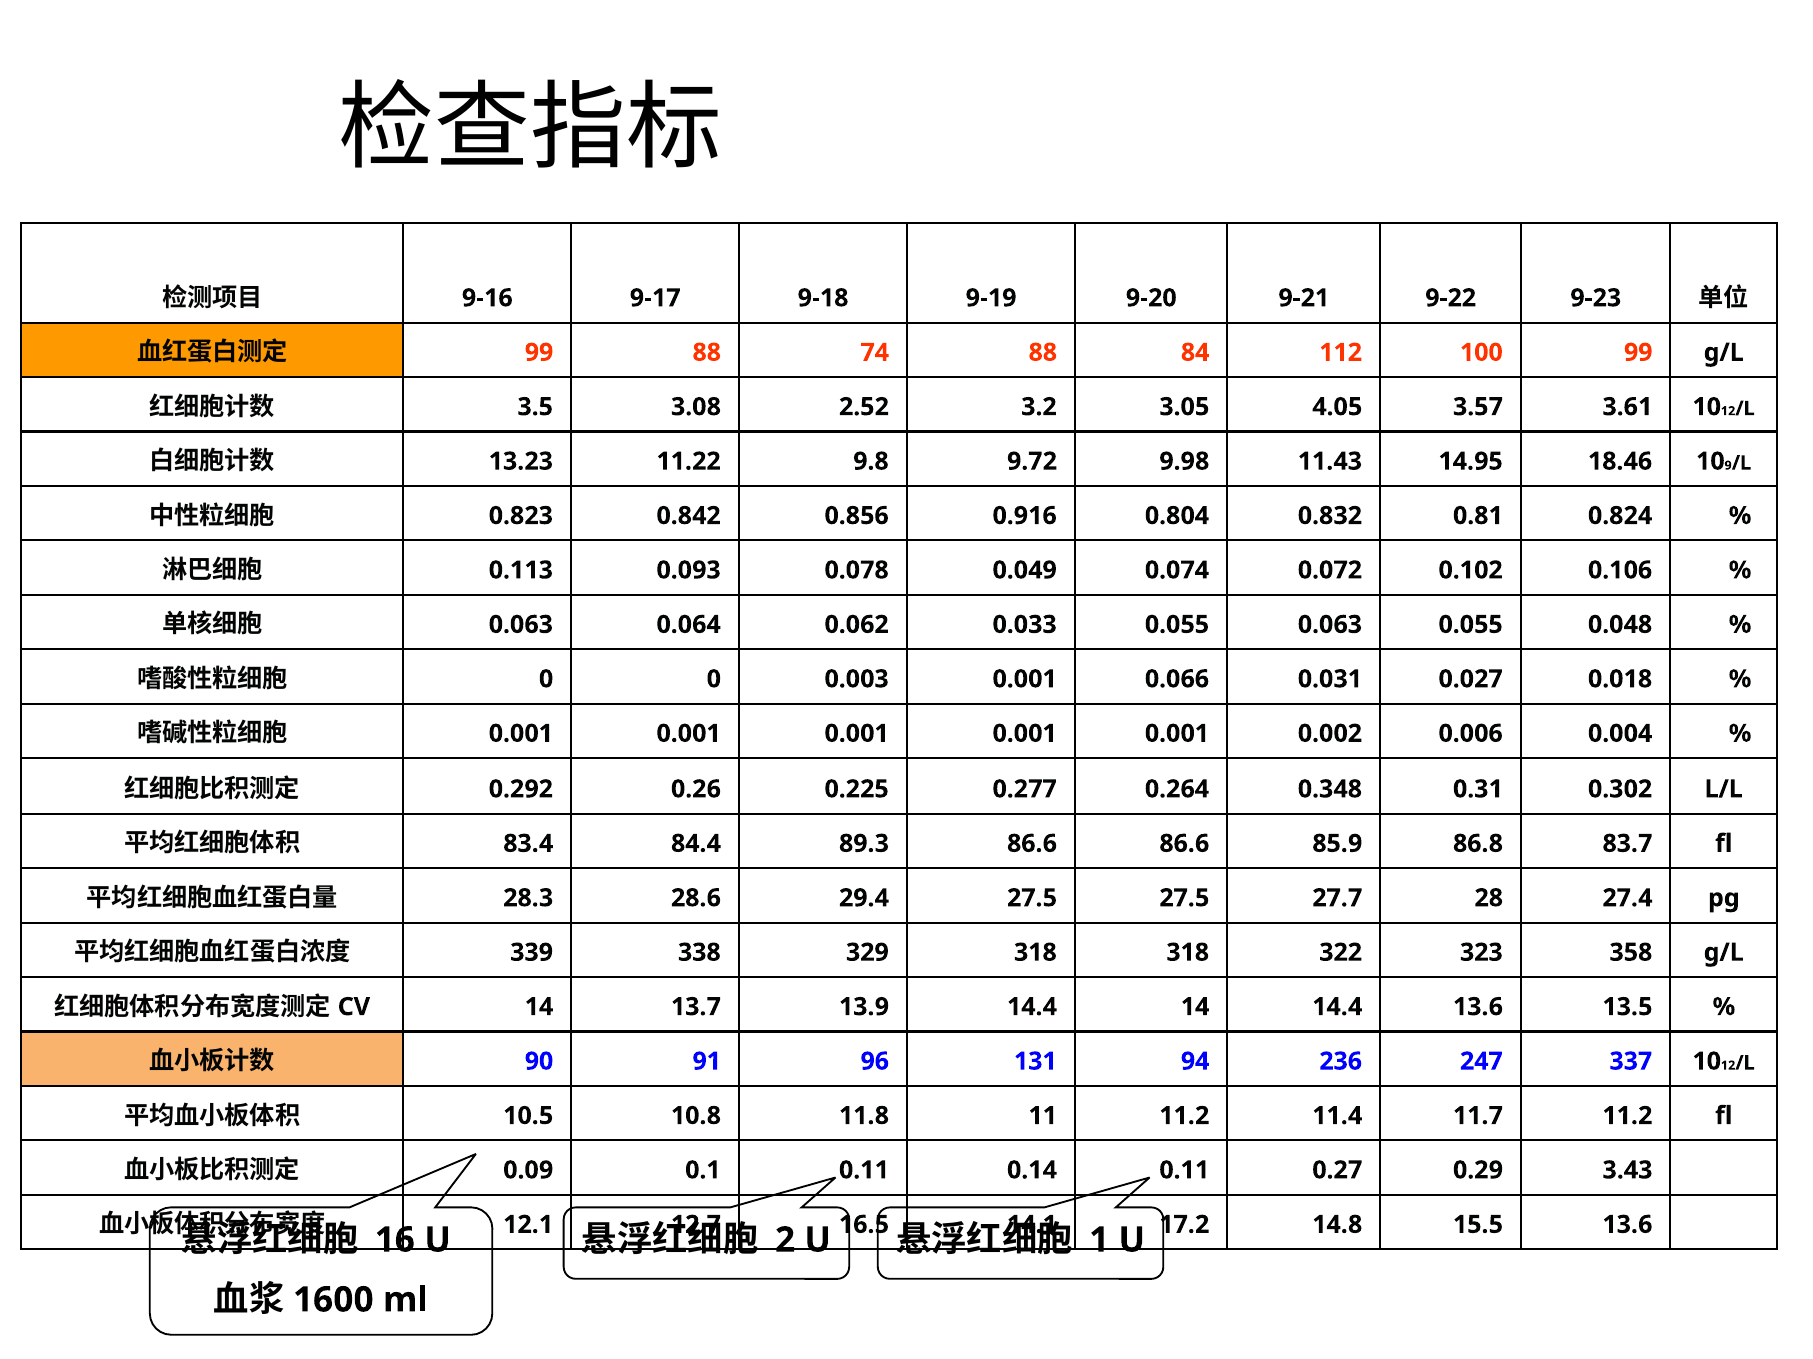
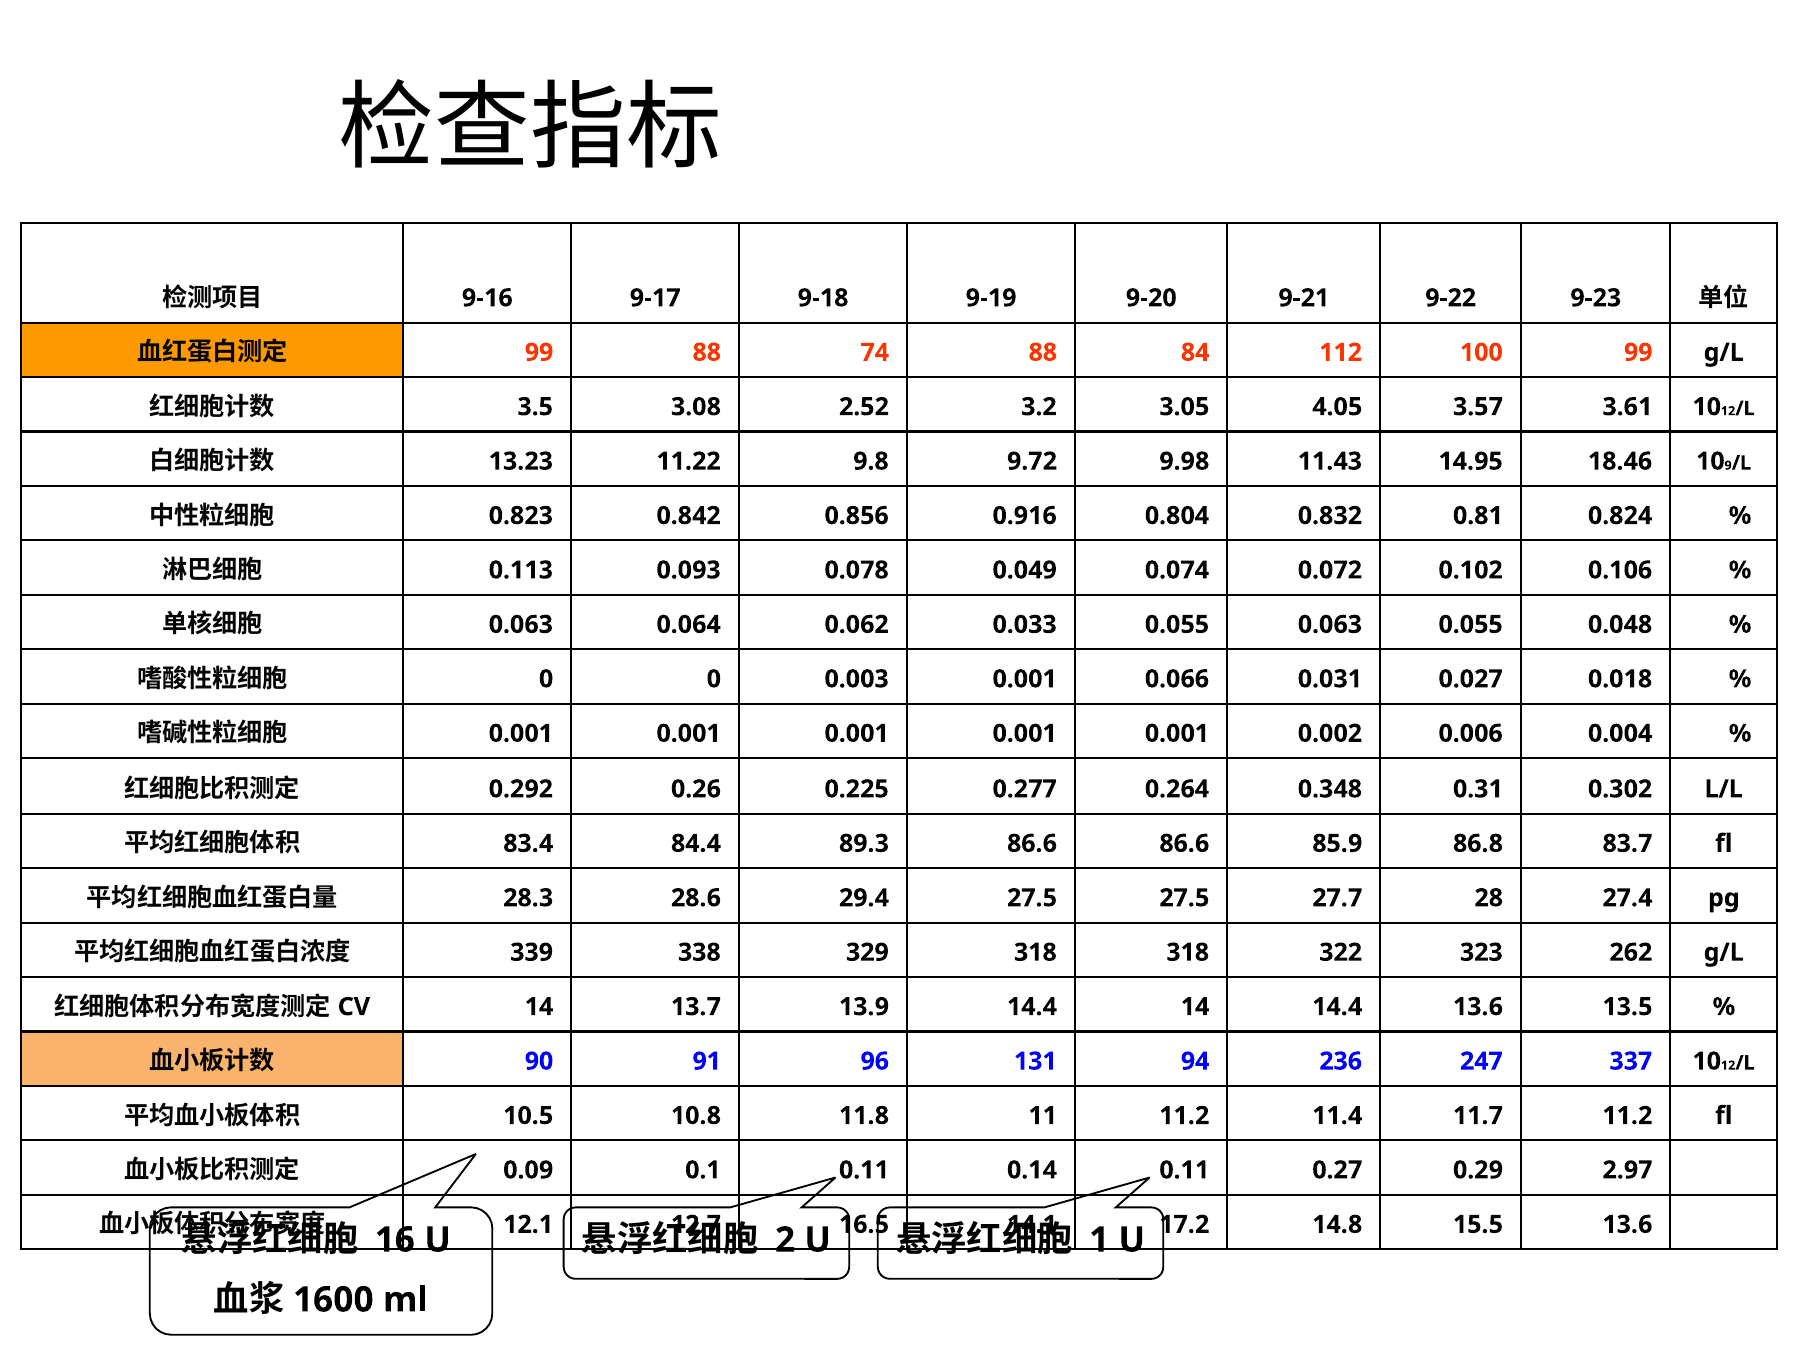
358: 358 -> 262 (1631, 953)
3.43: 3.43 -> 2.97 (1628, 1171)
